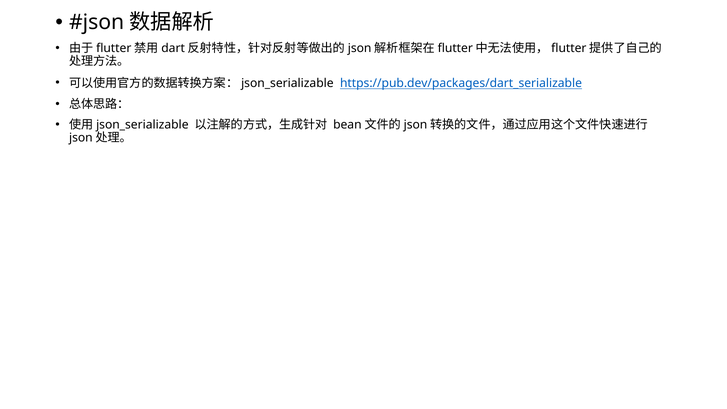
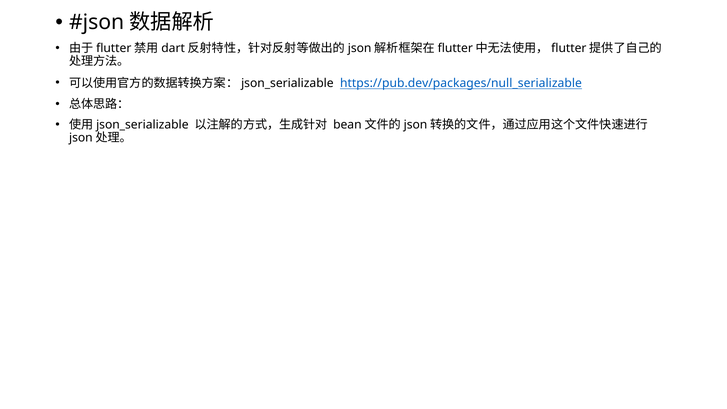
https://pub.dev/packages/dart_serializable: https://pub.dev/packages/dart_serializable -> https://pub.dev/packages/null_serializable (461, 83)
